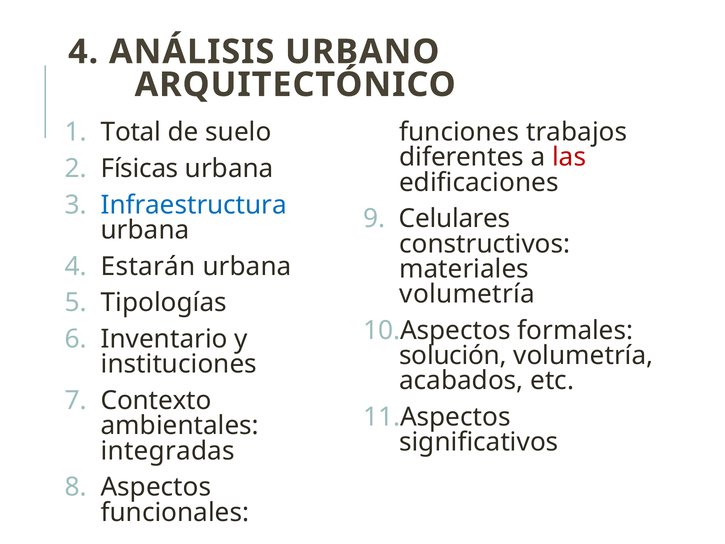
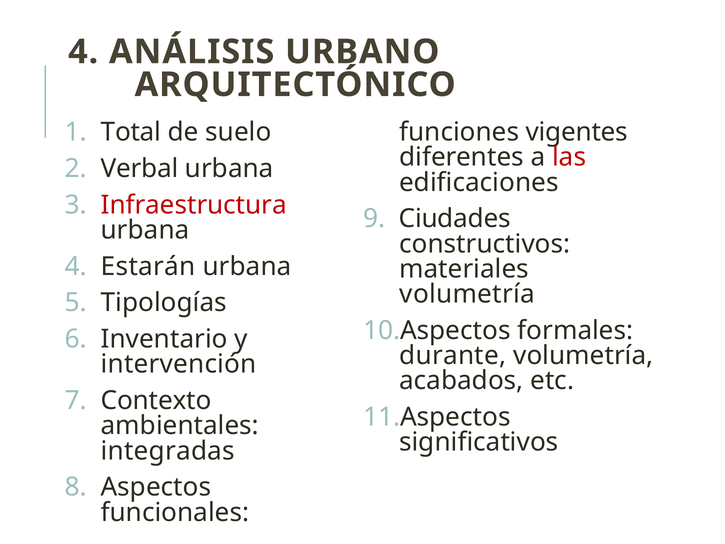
trabajos: trabajos -> vigentes (577, 132)
Físicas: Físicas -> Verbal (140, 168)
Infraestructura colour: blue -> red (194, 205)
Celulares: Celulares -> Ciudades (455, 219)
solución: solución -> durante (453, 356)
instituciones: instituciones -> intervención (179, 364)
